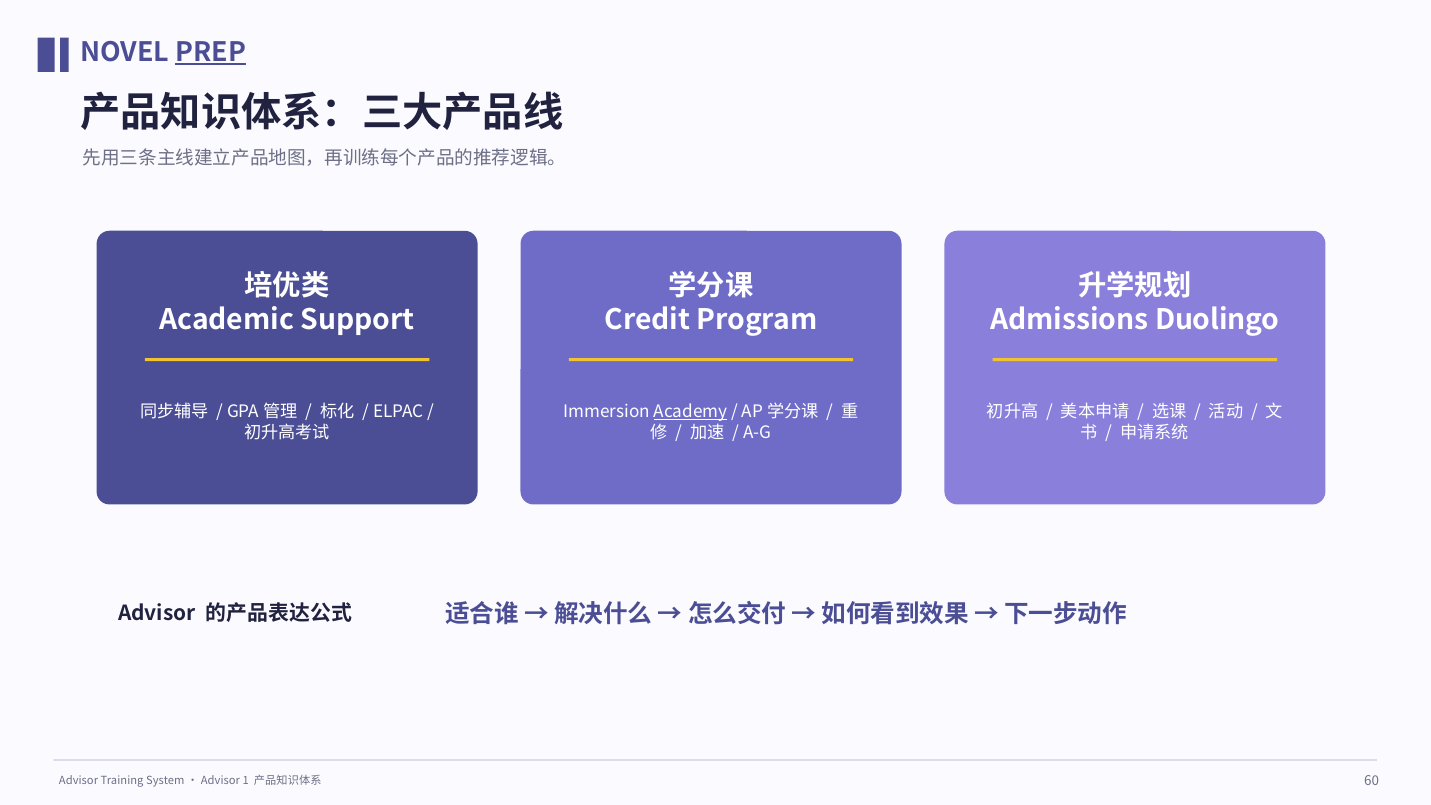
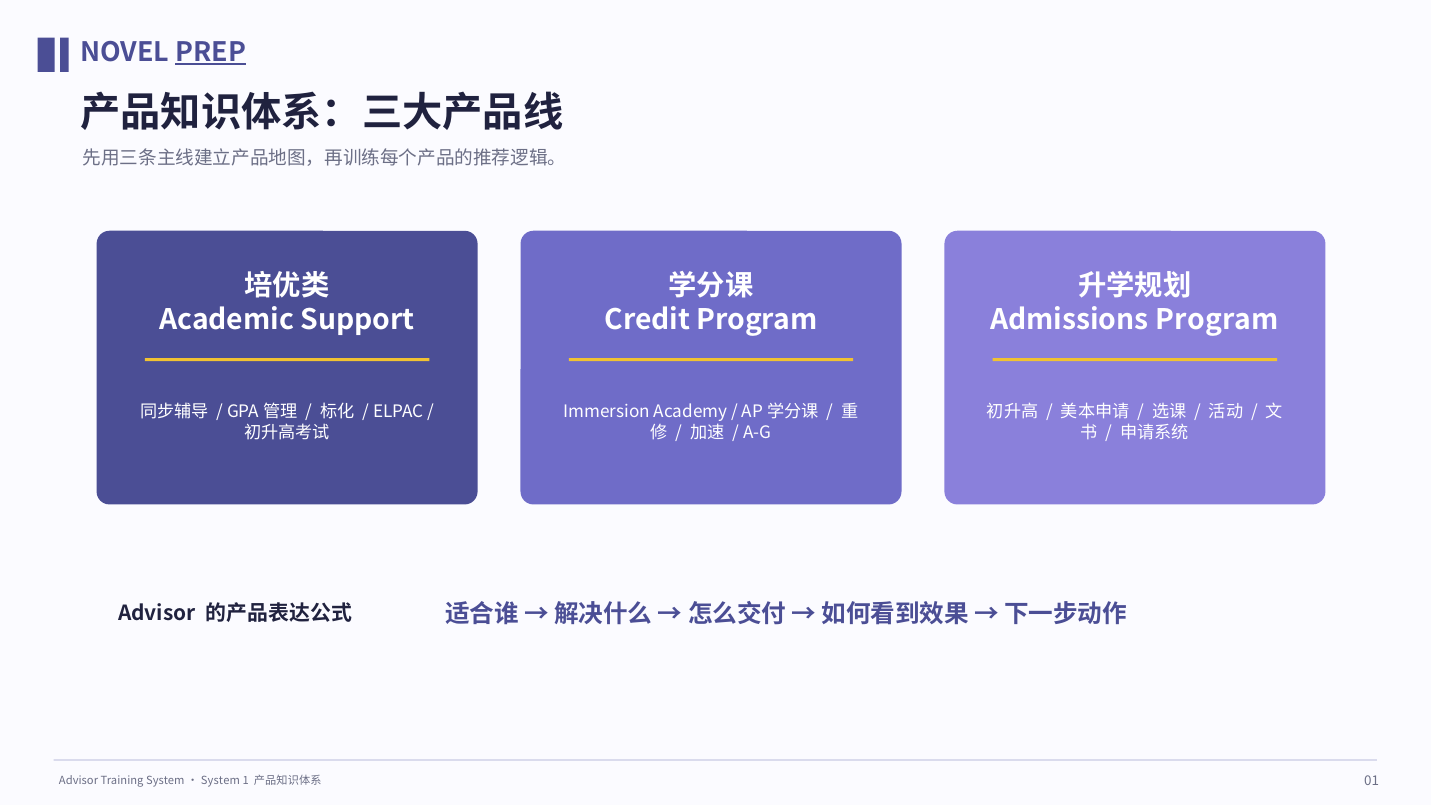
Admissions Duolingo: Duolingo -> Program (1217, 320)
Academy underline: present -> none (691, 412)
Advisor: Advisor -> System (220, 781)
60: 60 -> 01 (1372, 781)
